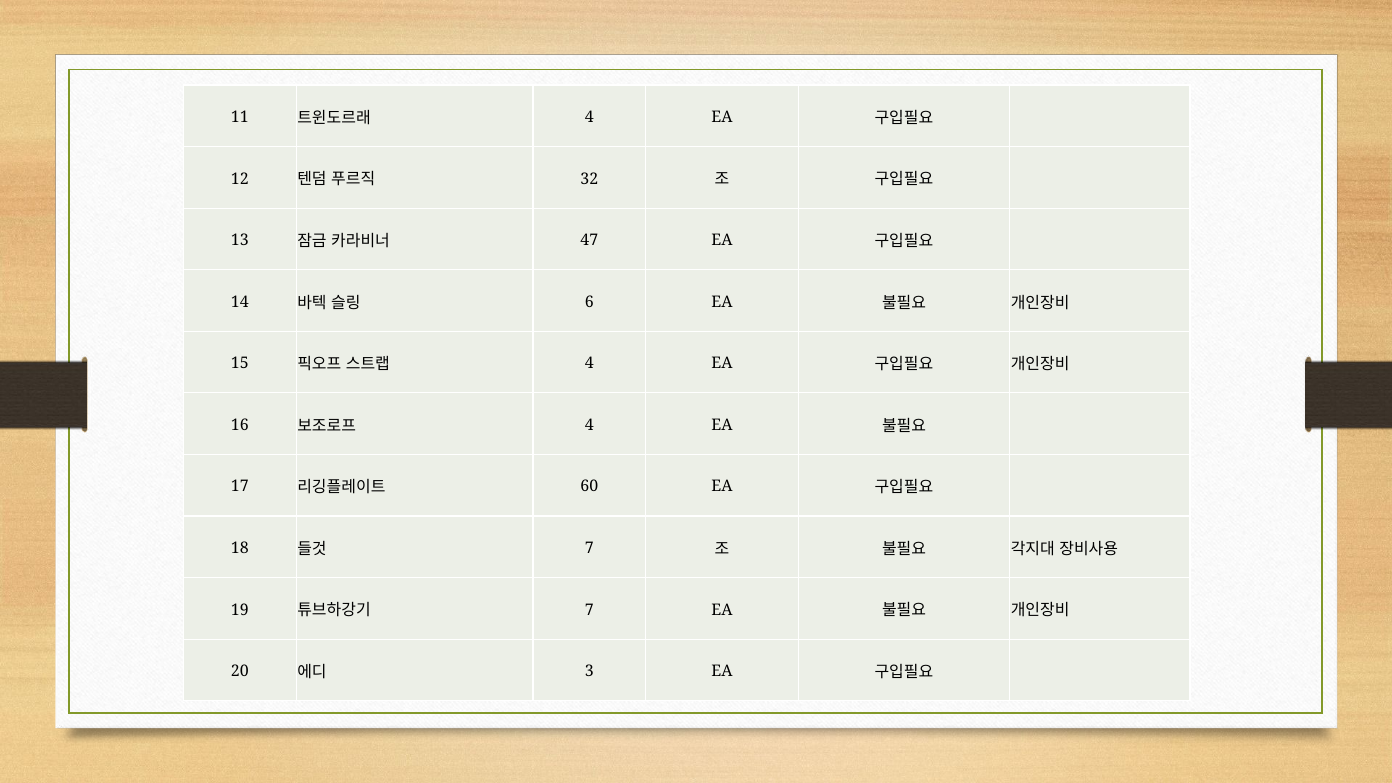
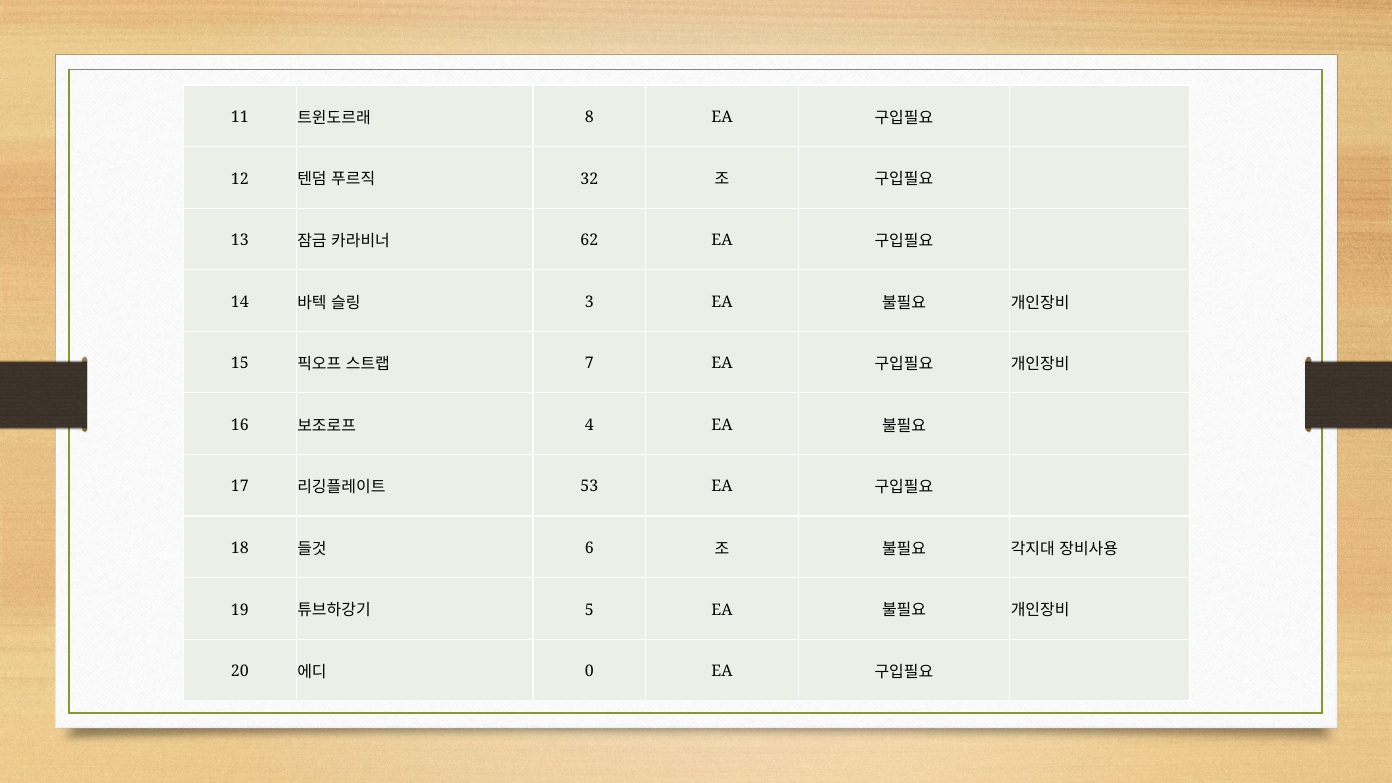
4: 4 -> 8 (589, 117)
47: 47 -> 62 (589, 240)
6: 6 -> 3 (589, 302)
4: 4 -> 7 (589, 364)
60: 60 -> 53 (589, 487)
7: 7 -> 6 (589, 548)
7: 7 -> 5 (589, 610)
3: 3 -> 0 (589, 671)
